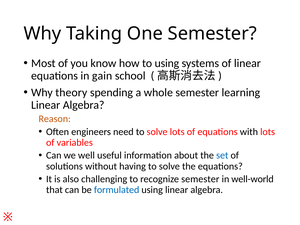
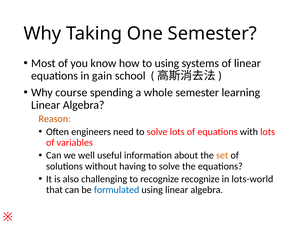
theory: theory -> course (71, 93)
set colour: blue -> orange (222, 155)
recognize semester: semester -> recognize (200, 179)
well-world: well-world -> lots-world (252, 179)
